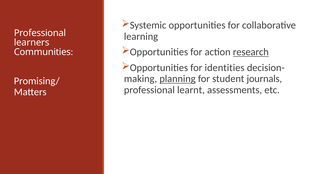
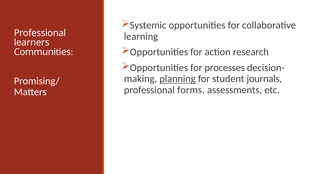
research underline: present -> none (251, 52)
identities: identities -> processes (225, 68)
learnt: learnt -> forms (191, 90)
